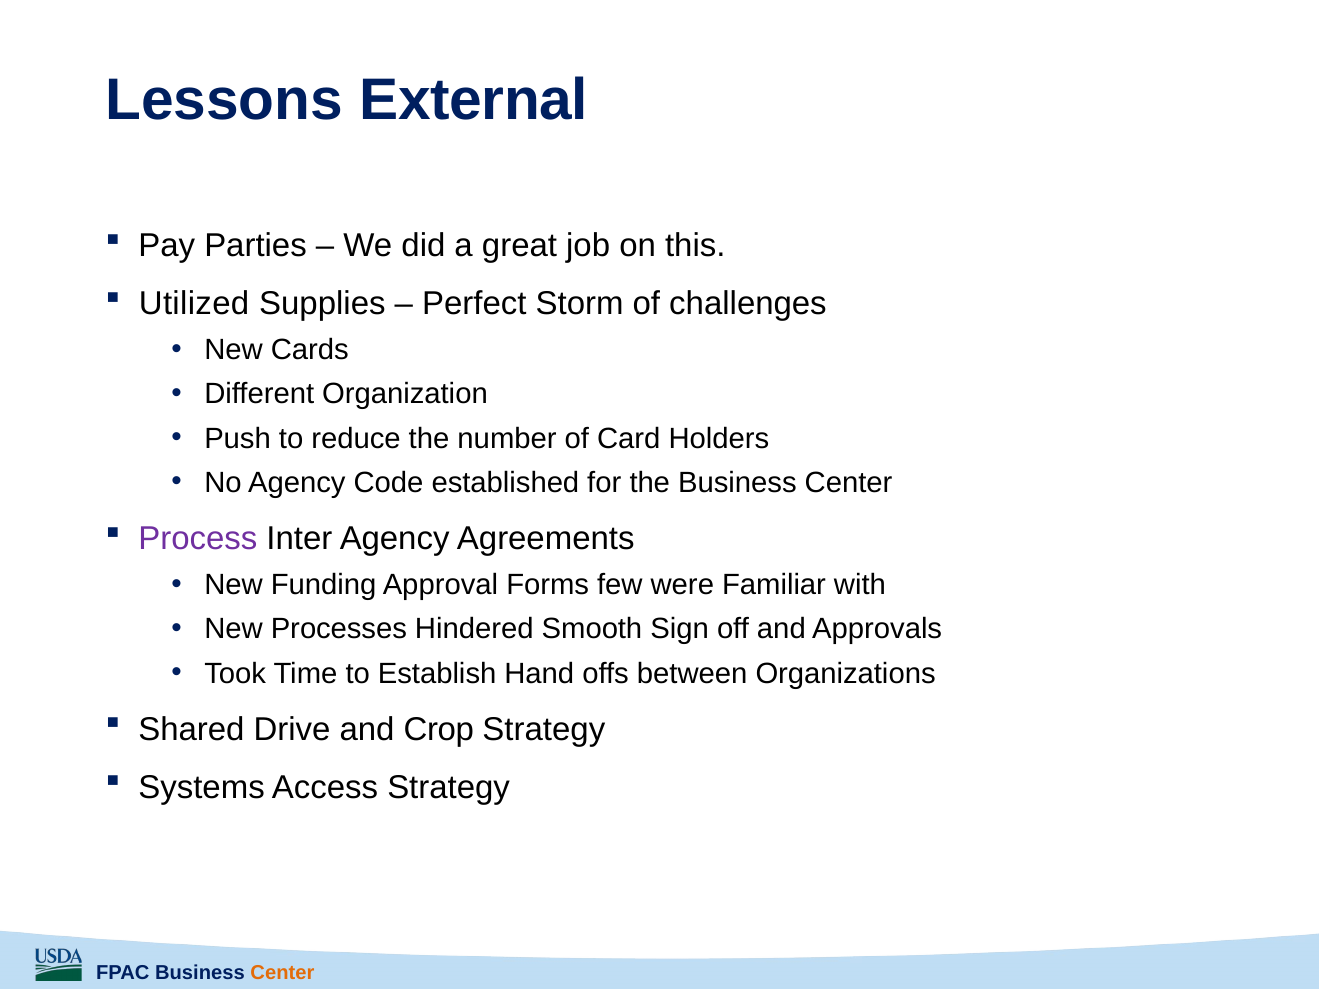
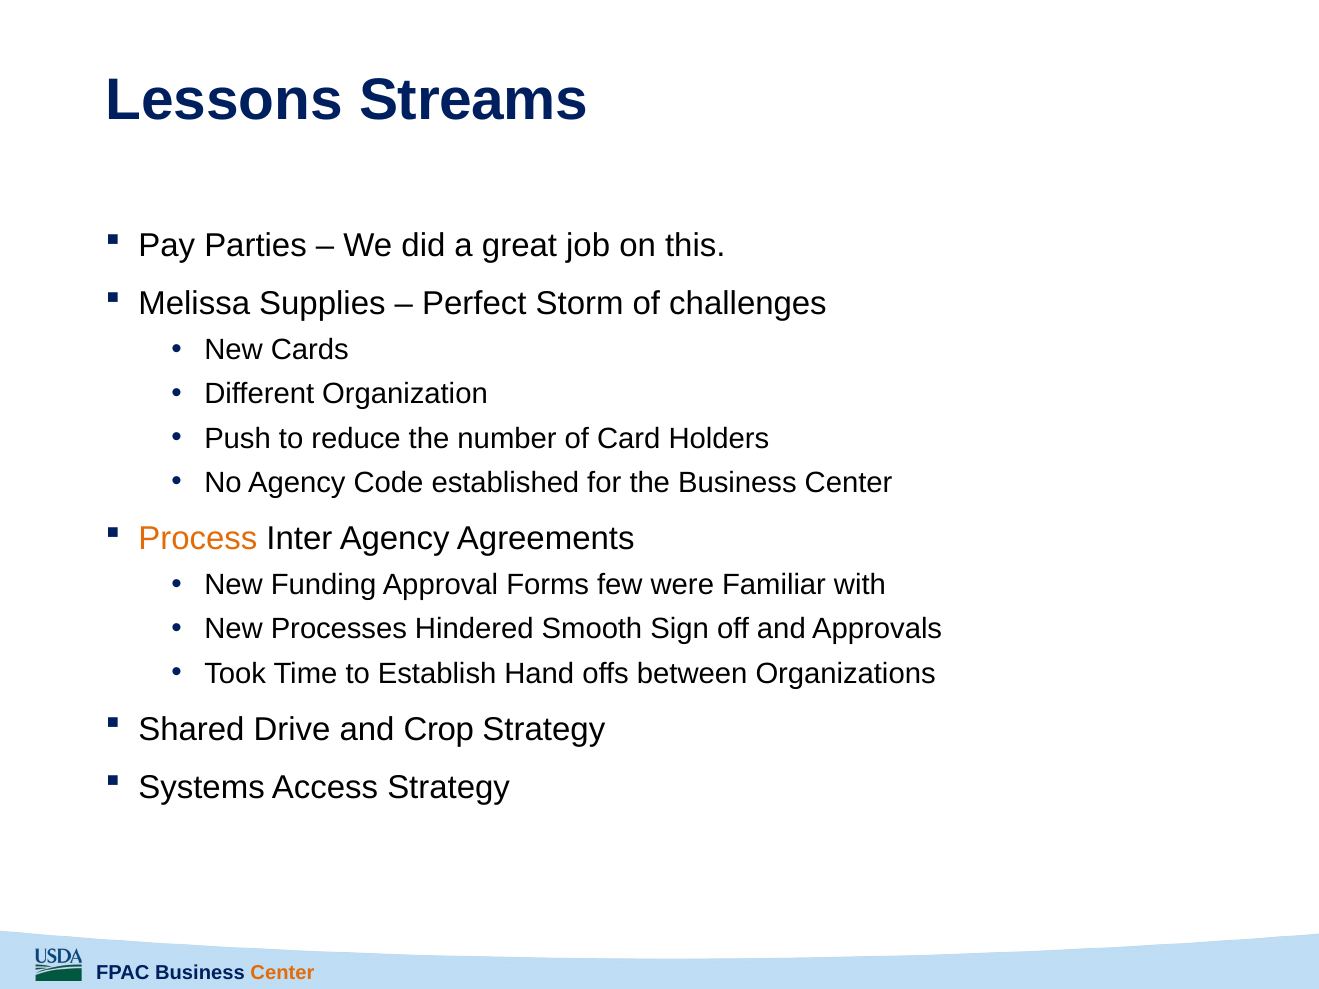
External: External -> Streams (474, 101)
Utilized: Utilized -> Melissa (194, 304)
Process colour: purple -> orange (198, 539)
